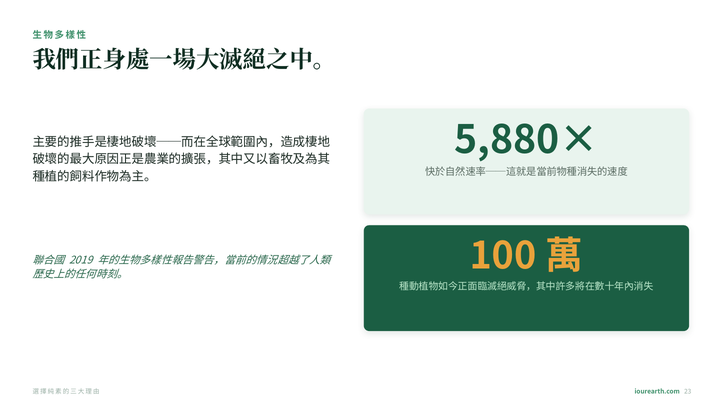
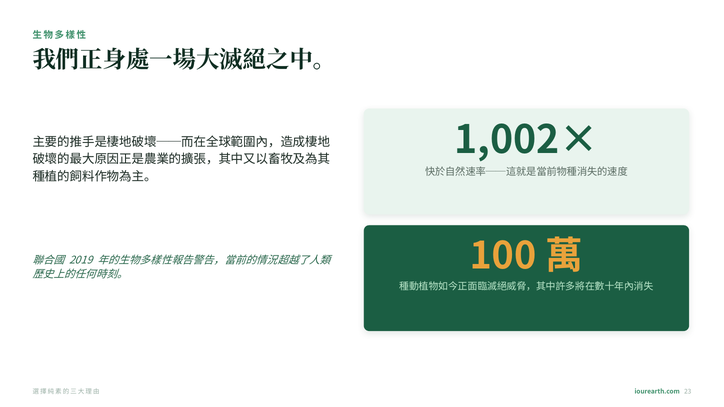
5,880×: 5,880× -> 1,002× (526, 141)
